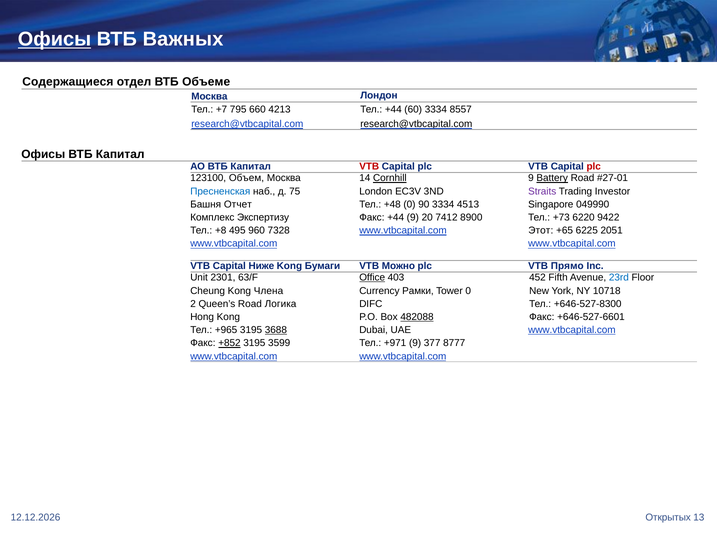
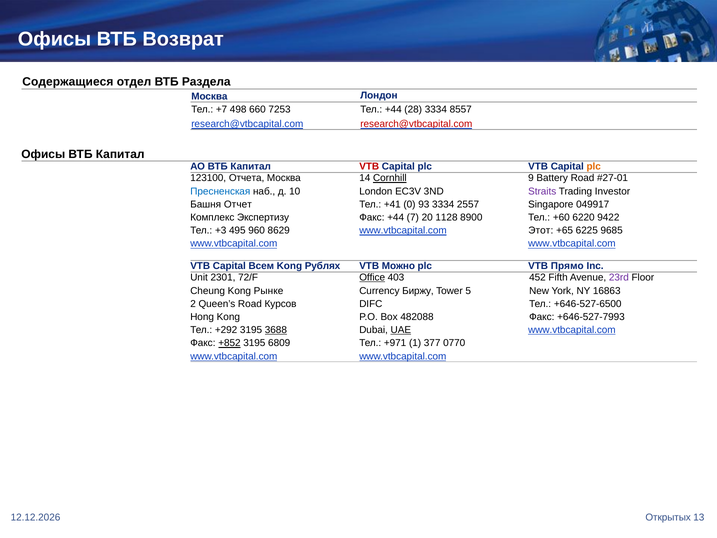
Офисы underline: present -> none (55, 39)
Важных: Важных -> Возврат (183, 39)
Объеме: Объеме -> Раздела (206, 82)
795: 795 -> 498 (238, 109)
4213: 4213 -> 7253 (280, 109)
60: 60 -> 28 (413, 109)
research@vtbcapital.com colour: black -> red (416, 124)
plc colour: red -> orange (594, 166)
Объем: Объем -> Отчета (247, 178)
Battery underline: present -> none (552, 178)
75: 75 -> 10 (295, 191)
+48: +48 -> +41 (392, 204)
90: 90 -> 93 (424, 204)
4513: 4513 -> 2557 (468, 204)
049990: 049990 -> 049917 (593, 204)
+44 9: 9 -> 7 (413, 217)
7412: 7412 -> 1128 (446, 217)
+73: +73 -> +60 (561, 217)
+8: +8 -> +3 (221, 230)
7328: 7328 -> 8629 (279, 230)
2051: 2051 -> 9685 (612, 230)
Ниже: Ниже -> Всем (261, 266)
Бумаги: Бумаги -> Рублях (323, 266)
63/F: 63/F -> 72/F (248, 278)
23rd colour: blue -> purple (619, 278)
Члена: Члена -> Рынке (269, 291)
Рамки: Рамки -> Биржу (418, 291)
Tower 0: 0 -> 5 (468, 291)
10718: 10718 -> 16863 (607, 291)
Логика: Логика -> Курсов (281, 304)
+646-527-8300: +646-527-8300 -> +646-527-6500 (588, 304)
482088 underline: present -> none (417, 317)
+646-527-6601: +646-527-6601 -> +646-527-7993 (591, 317)
+965: +965 -> +292 (226, 330)
UAE underline: none -> present (401, 330)
3599: 3599 -> 6809 (279, 343)
+971 9: 9 -> 1 (415, 343)
8777: 8777 -> 0770 (454, 343)
